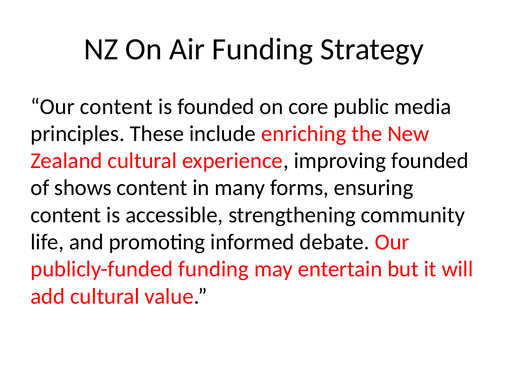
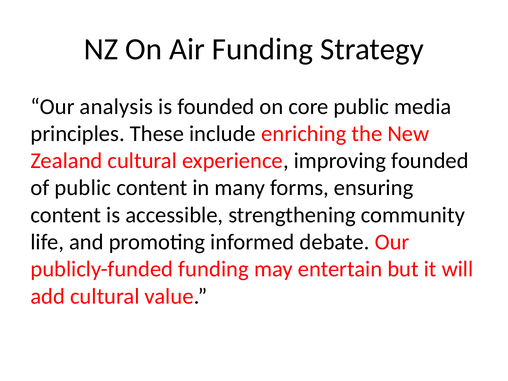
Our content: content -> analysis (116, 107)
of shows: shows -> public (83, 188)
